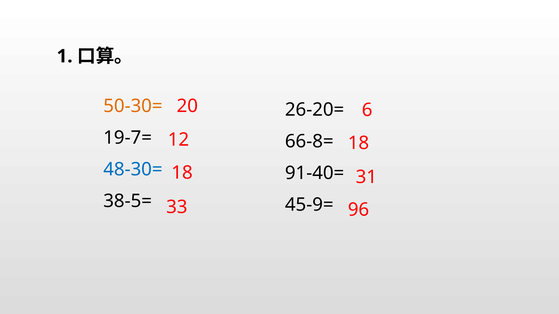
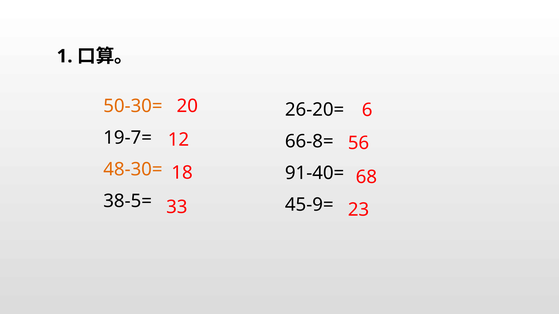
12 18: 18 -> 56 (358, 143)
48-30= colour: blue -> orange (133, 170)
31: 31 -> 68 (366, 177)
96: 96 -> 23 (358, 210)
